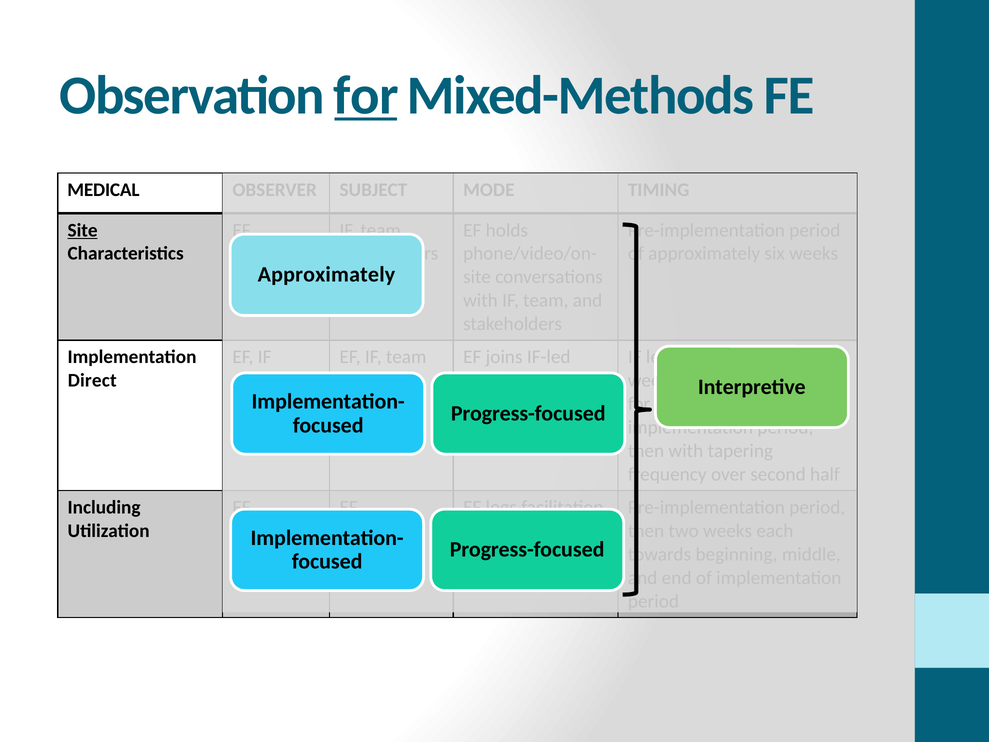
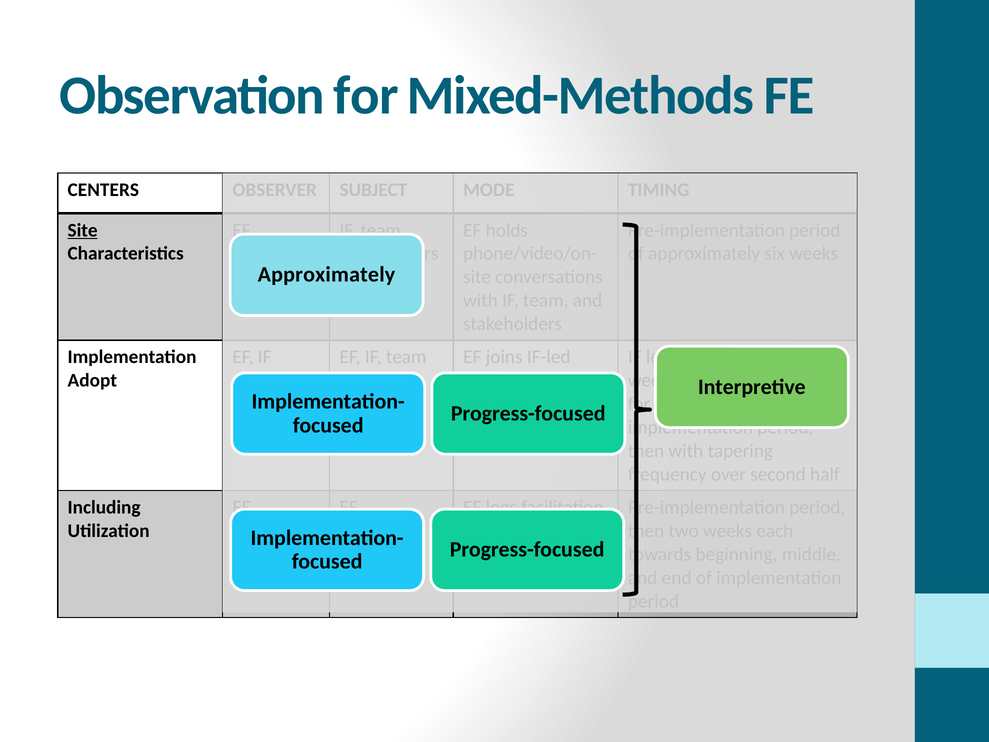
for underline: present -> none (366, 95)
MEDICAL: MEDICAL -> CENTERS (103, 190)
Direct: Direct -> Adopt (92, 380)
